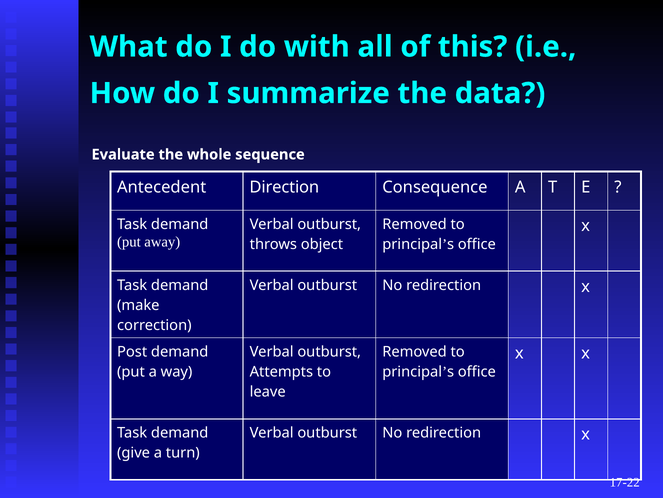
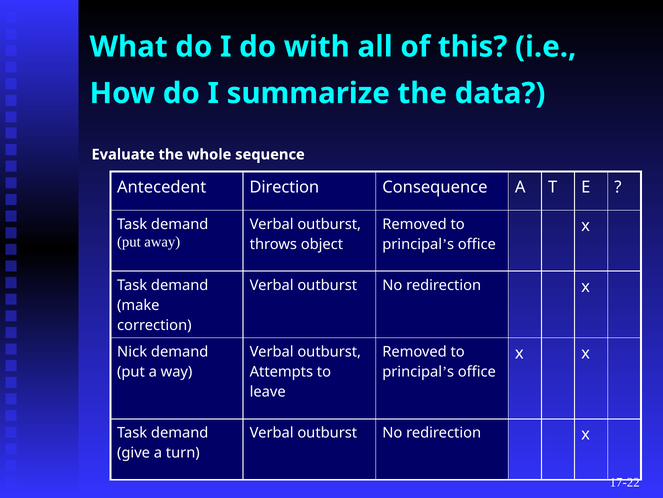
Post: Post -> Nick (132, 351)
